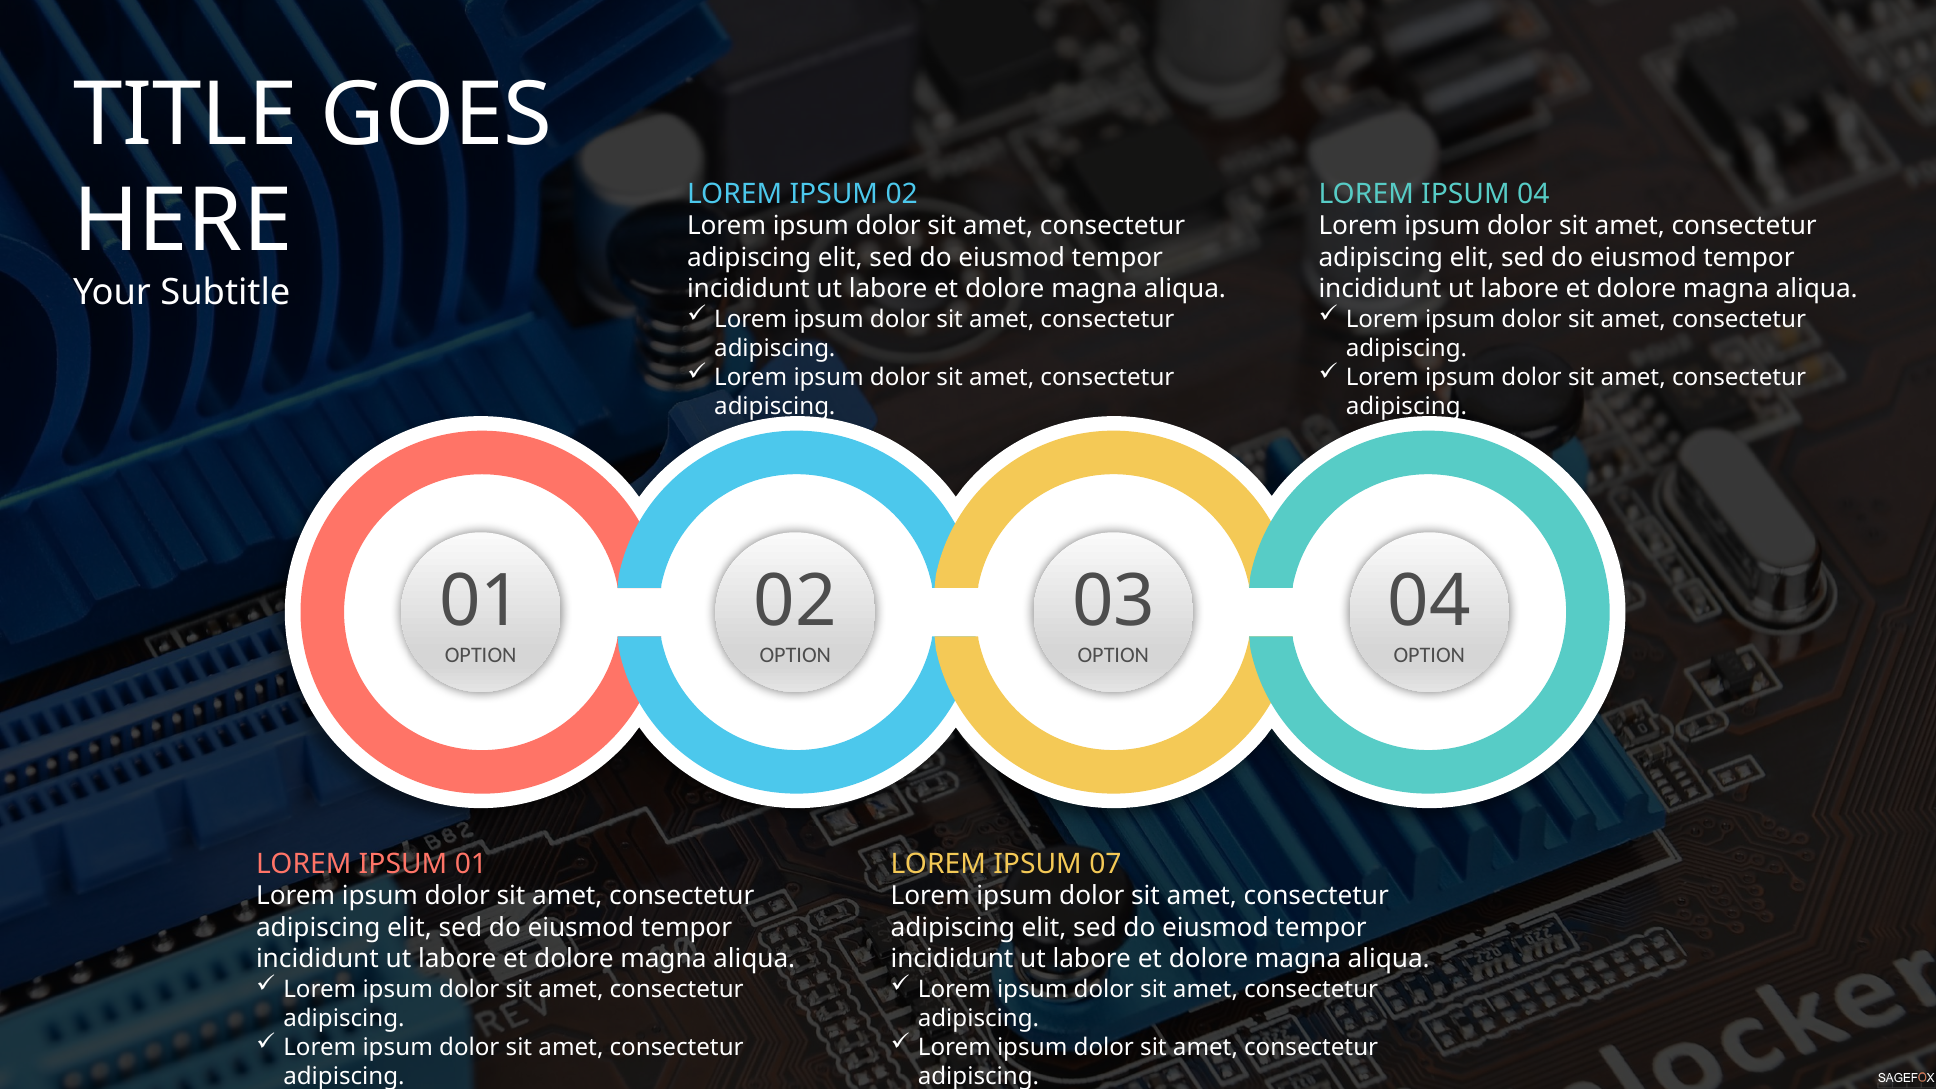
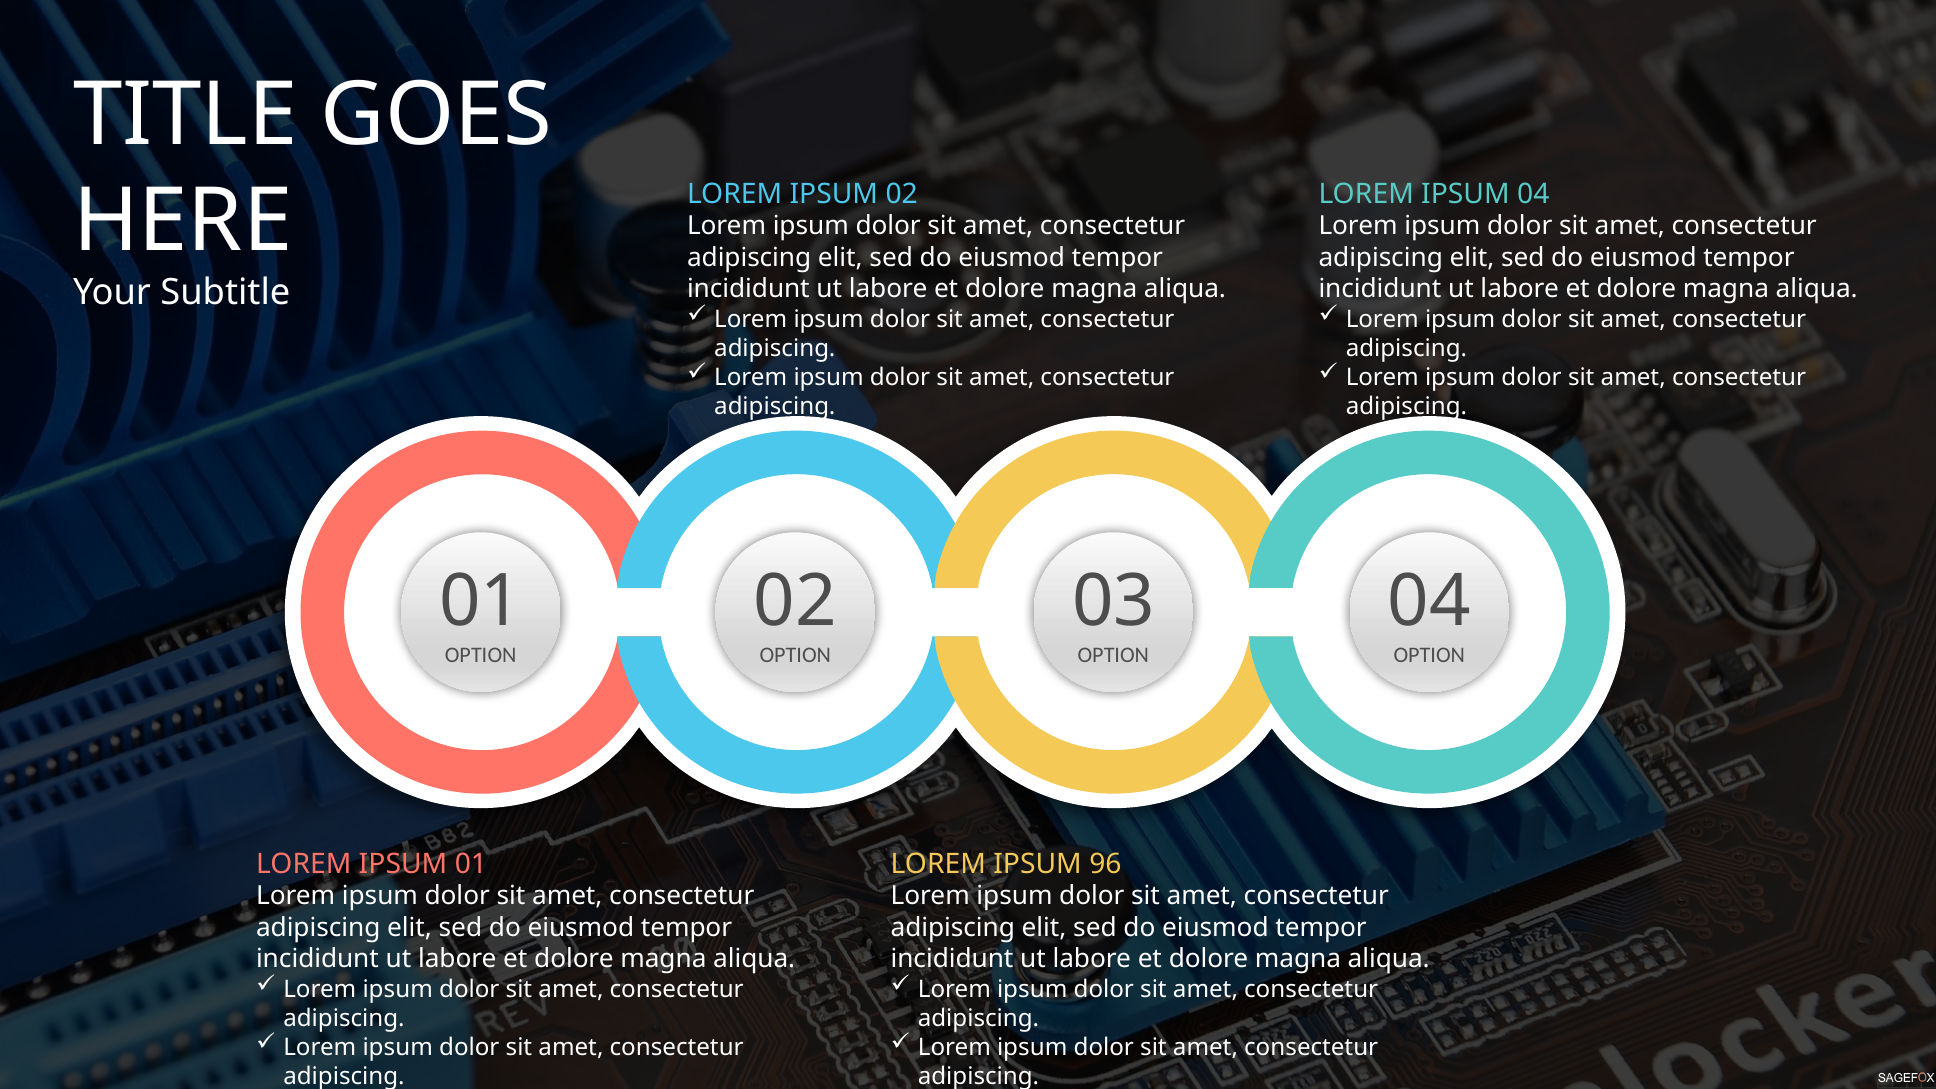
07: 07 -> 96 (1105, 864)
